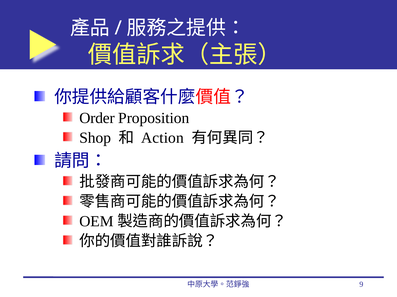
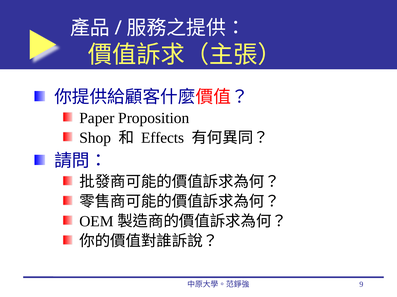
Order: Order -> Paper (97, 118)
Action: Action -> Effects (163, 138)
